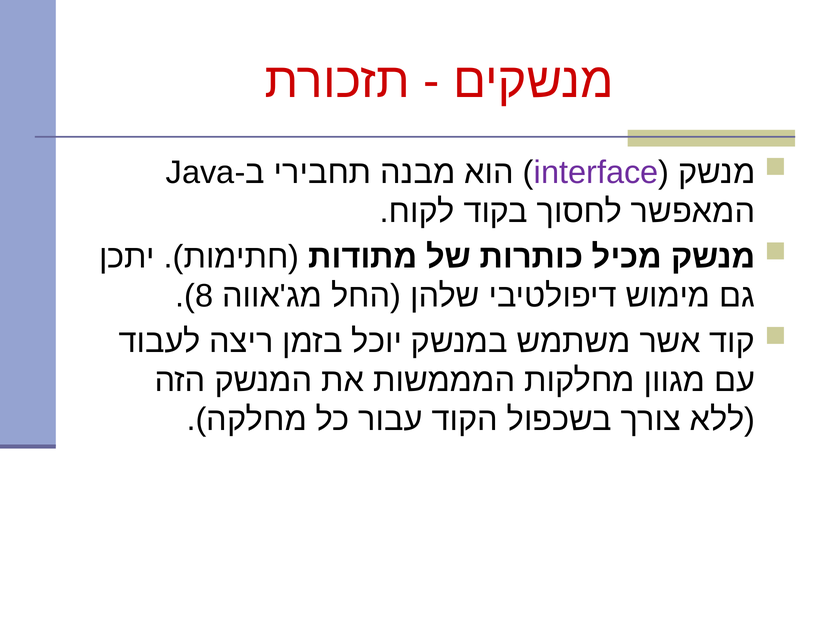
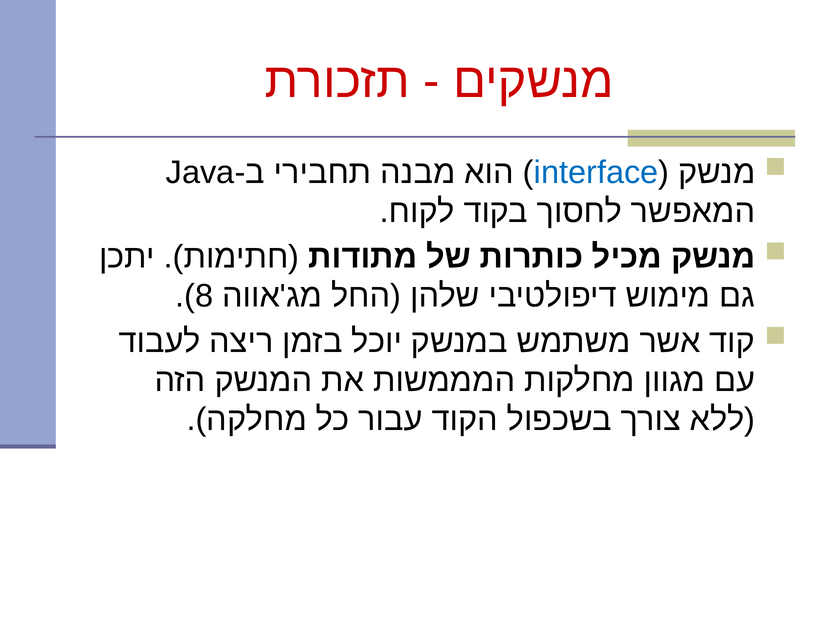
interface colour: purple -> blue (596, 172)
